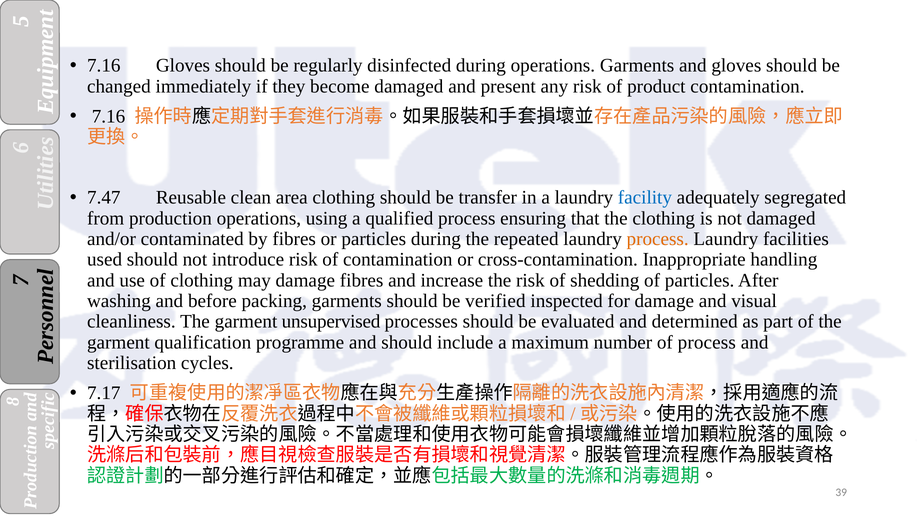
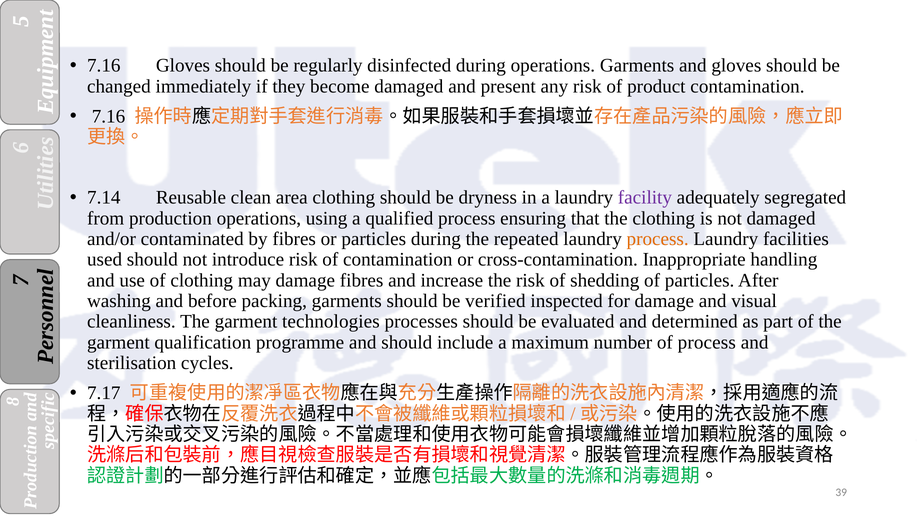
7.47: 7.47 -> 7.14 (104, 197)
transfer: transfer -> dryness (488, 197)
facility colour: blue -> purple (645, 197)
unsupervised: unsupervised -> technologies (331, 321)
